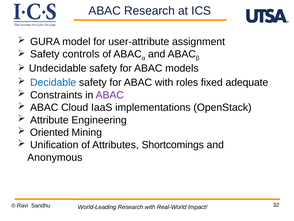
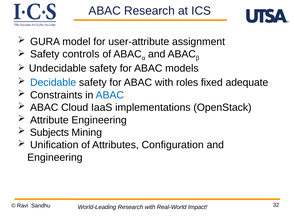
ABAC colour: purple -> blue (110, 95)
Oriented: Oriented -> Subjects (49, 132)
Shortcomings: Shortcomings -> Configuration (173, 145)
Anonymous: Anonymous -> Engineering (55, 157)
